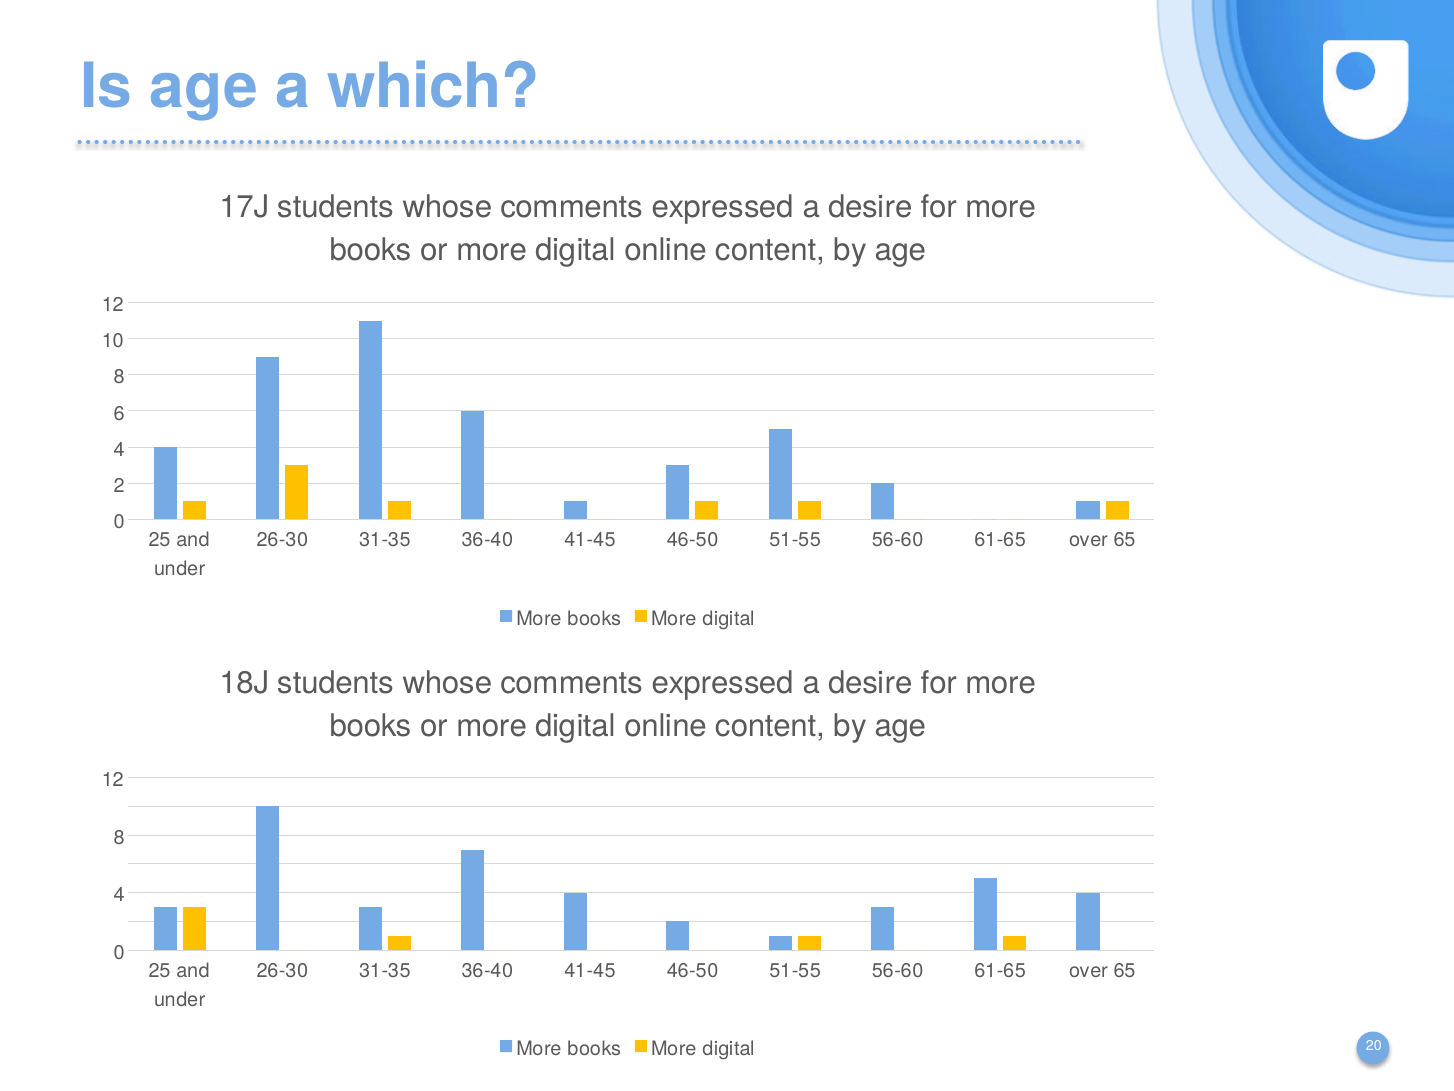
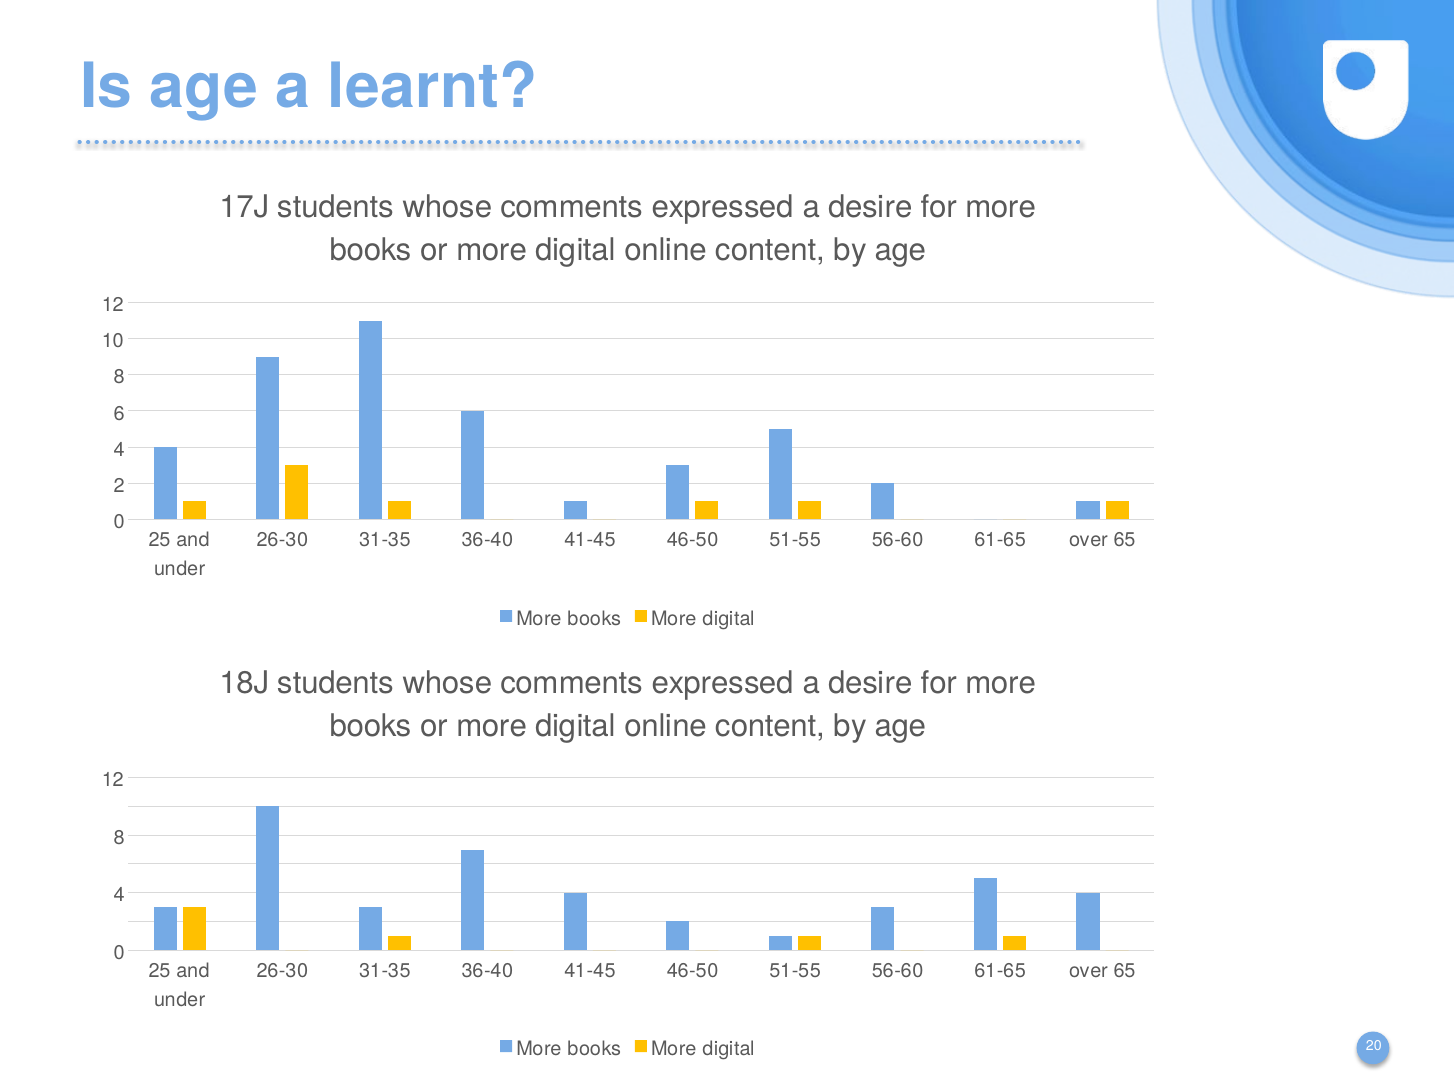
which: which -> learnt (433, 87)
